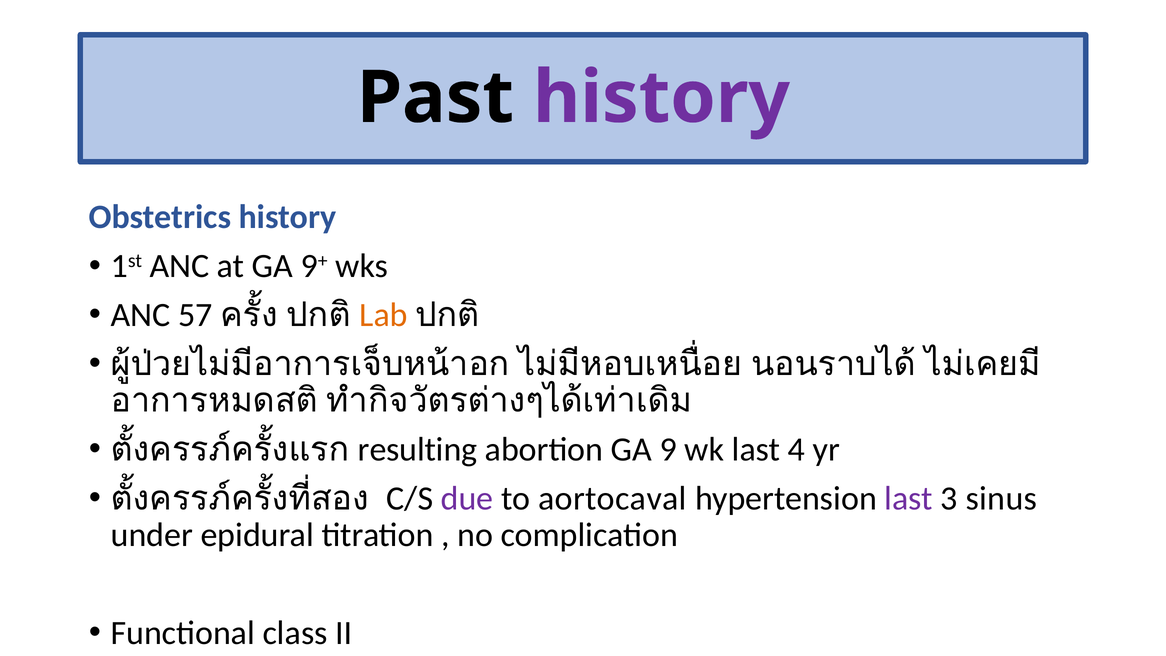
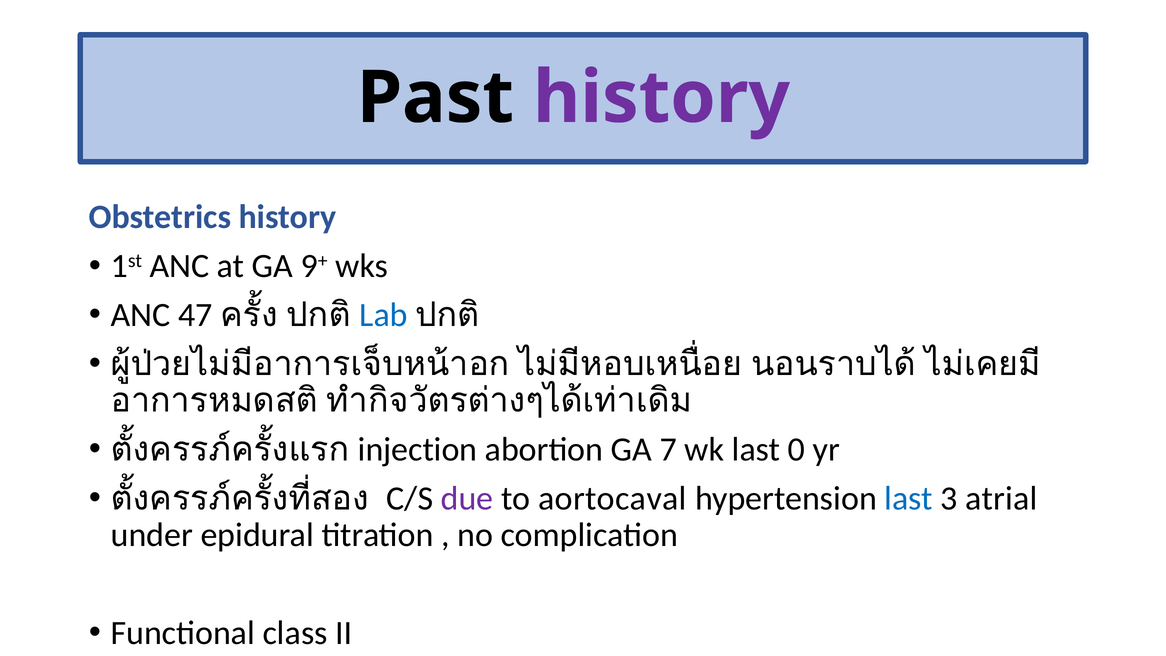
57: 57 -> 47 (195, 315)
Lab colour: orange -> blue (384, 315)
resulting: resulting -> injection (418, 450)
9: 9 -> 7 (668, 450)
4: 4 -> 0 (796, 450)
last colour: purple -> blue (909, 498)
sinus: sinus -> atrial (1002, 498)
